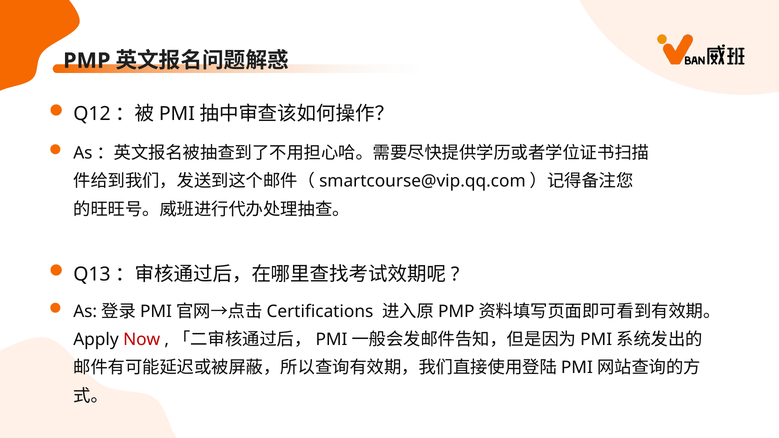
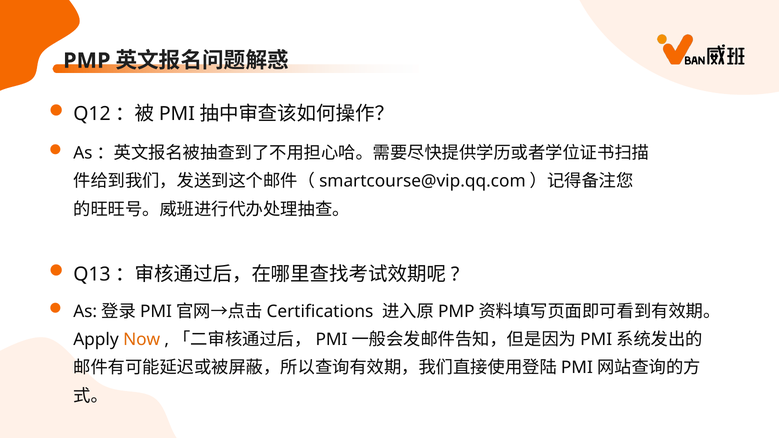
Now colour: red -> orange (142, 340)
